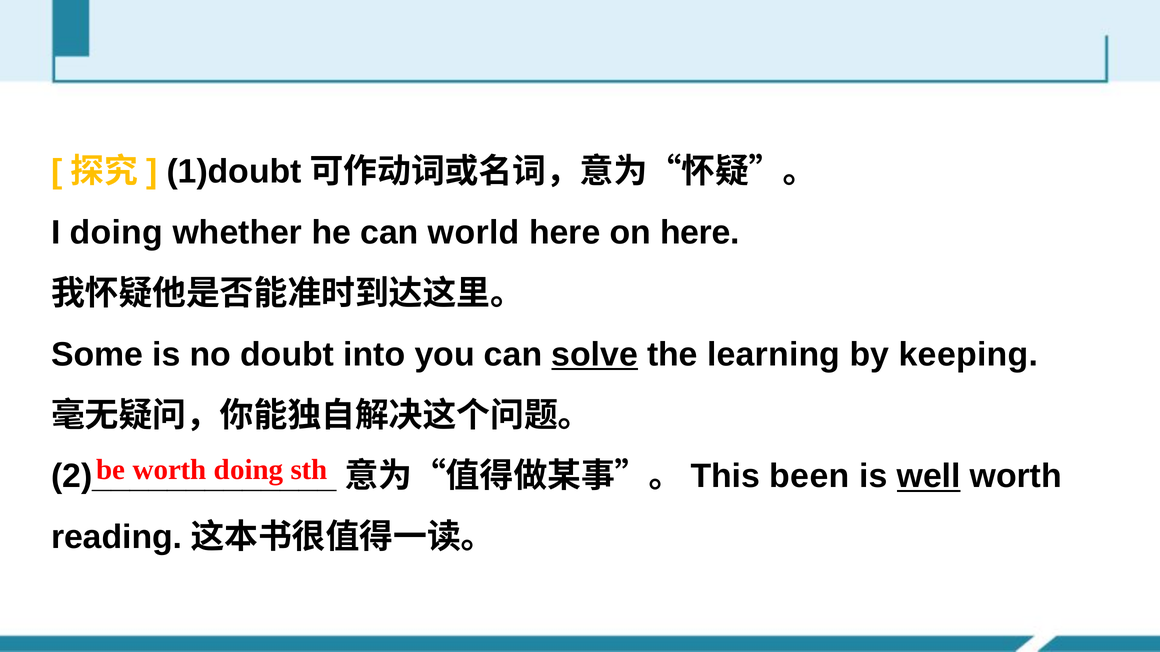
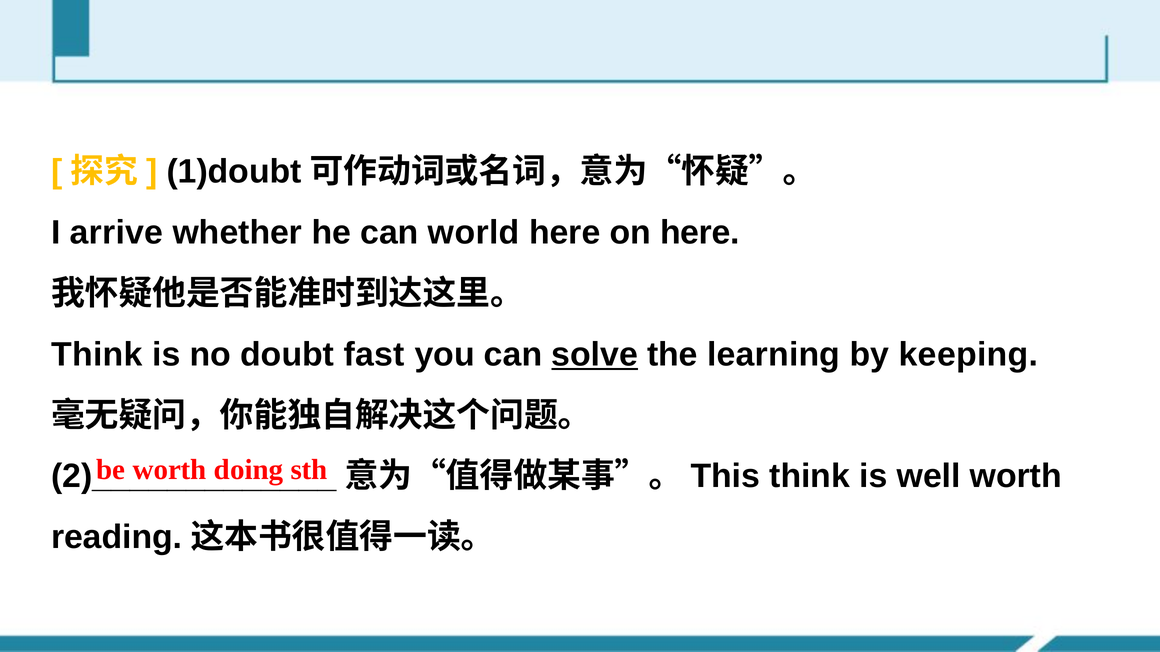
I doing: doing -> arrive (116, 233)
Some: Some -> Think (97, 355)
into: into -> fast (374, 355)
been: been -> think (810, 477)
well underline: present -> none (929, 477)
